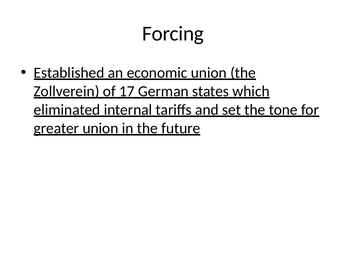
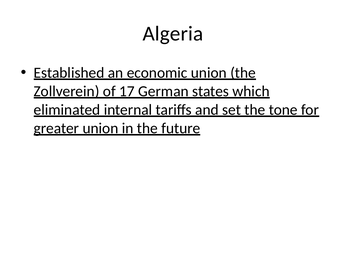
Forcing: Forcing -> Algeria (173, 33)
